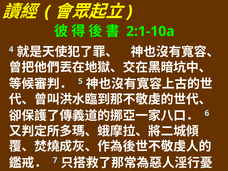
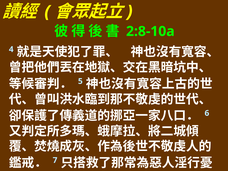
2:1-10a: 2:1-10a -> 2:8-10a (150, 31)
